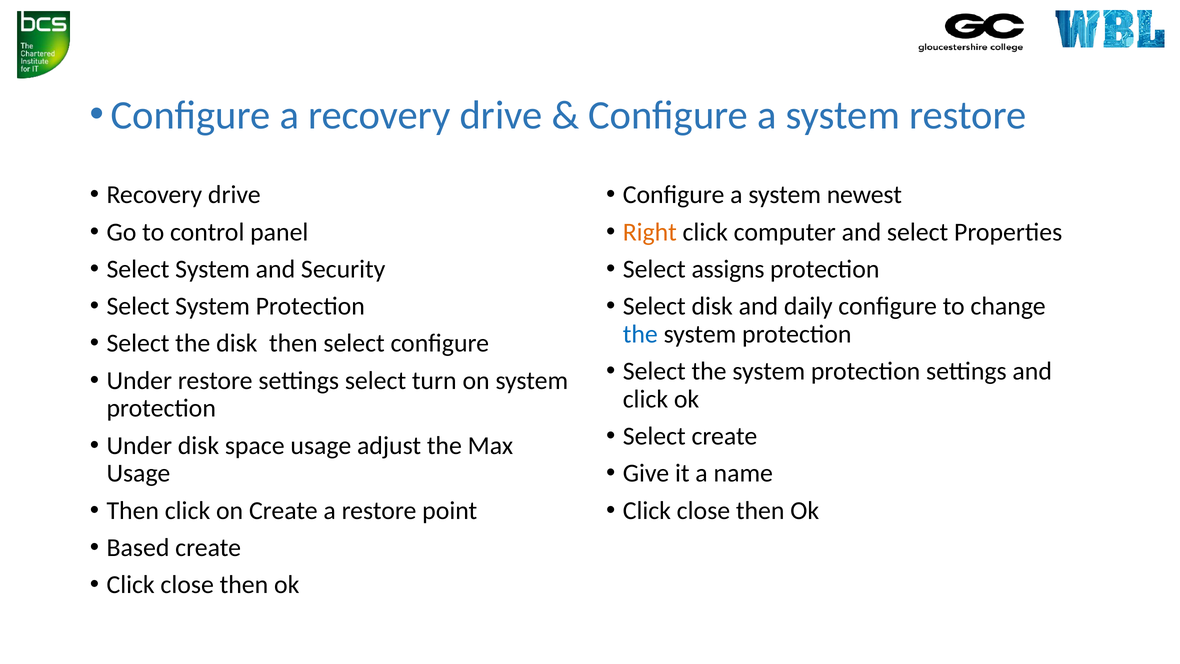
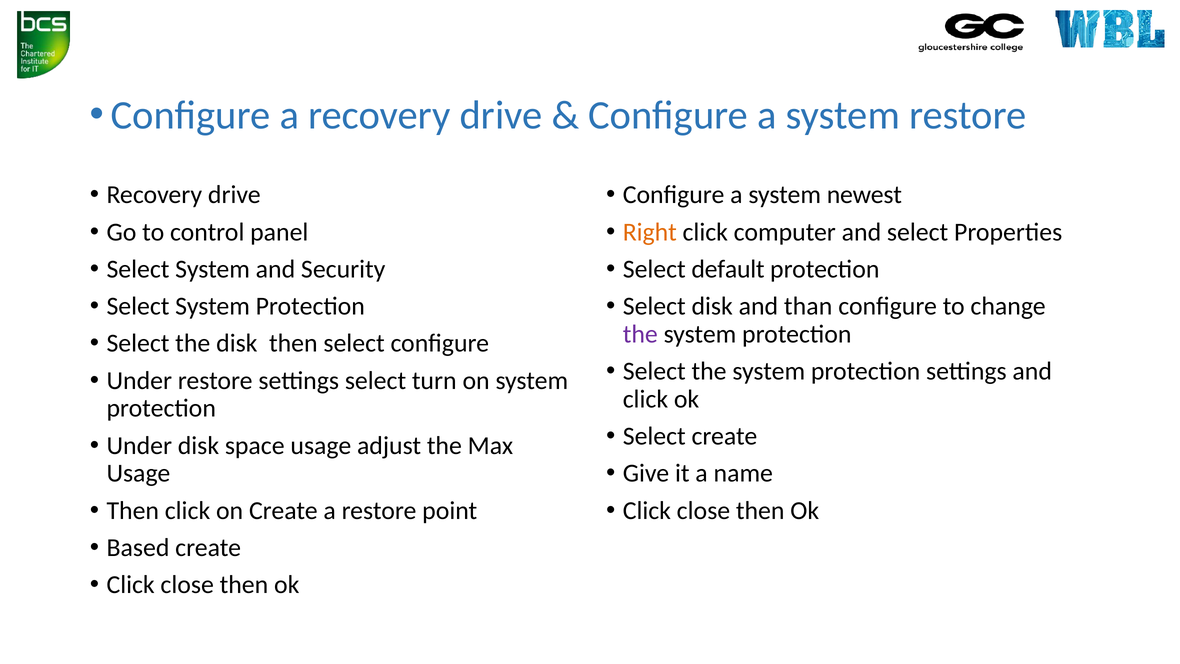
assigns: assigns -> default (728, 269)
daily: daily -> than (808, 306)
the colour: blue -> purple (640, 334)
